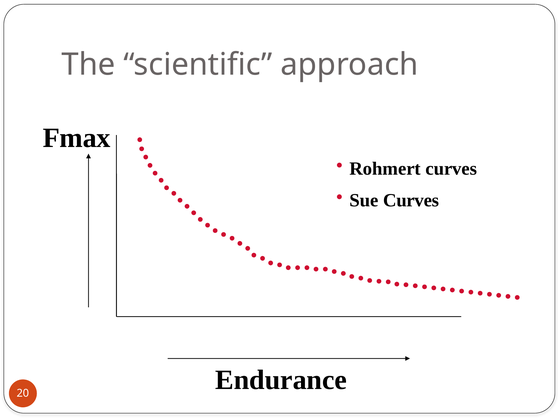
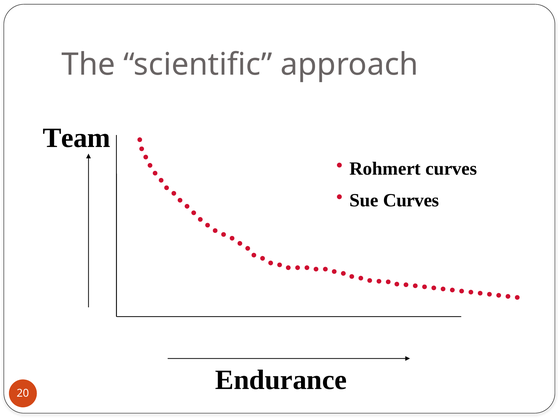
Fmax: Fmax -> Team (77, 138)
